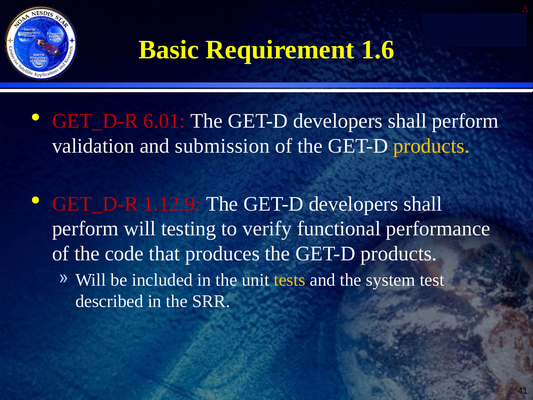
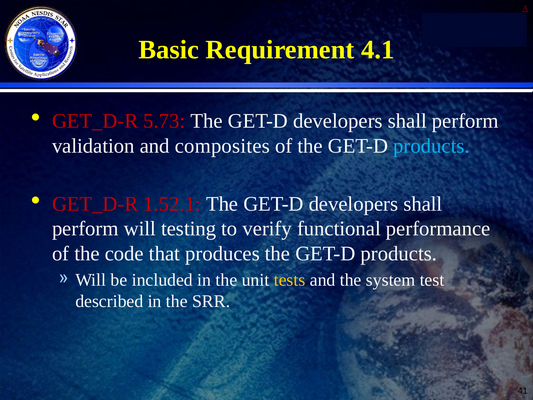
1.6: 1.6 -> 4.1 (378, 50)
6.01: 6.01 -> 5.73 (164, 121)
submission: submission -> composites (222, 146)
products colour: yellow -> light blue (431, 146)
1.12.9: 1.12.9 -> 1.52.1 (172, 204)
